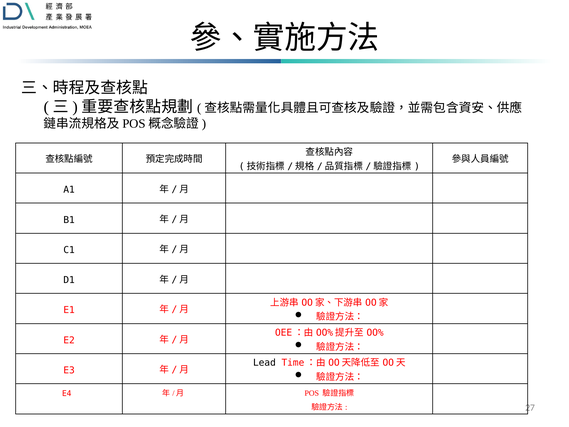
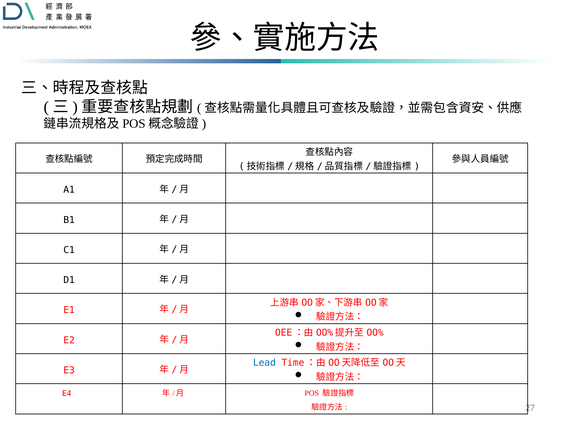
Lead colour: black -> blue (264, 363)
